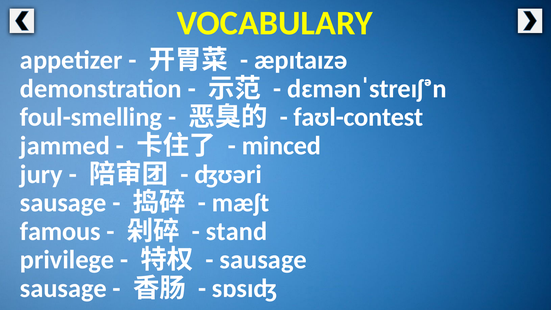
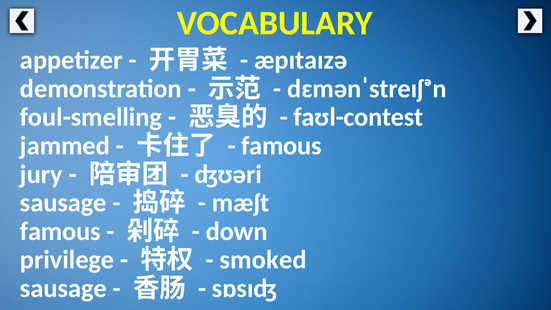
minced: minced -> famous (281, 146)
stand: stand -> down (237, 231)
sausage: sausage -> smoked (263, 260)
